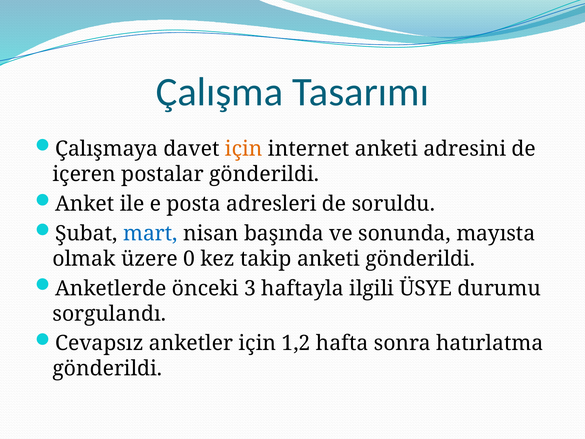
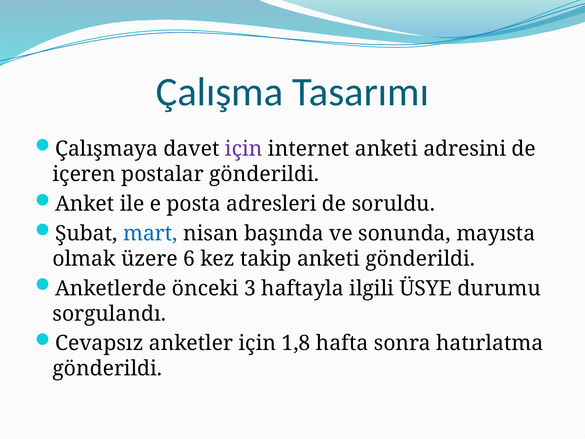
için colour: orange -> purple (244, 149)
0: 0 -> 6 (189, 259)
1,2: 1,2 -> 1,8 (296, 343)
